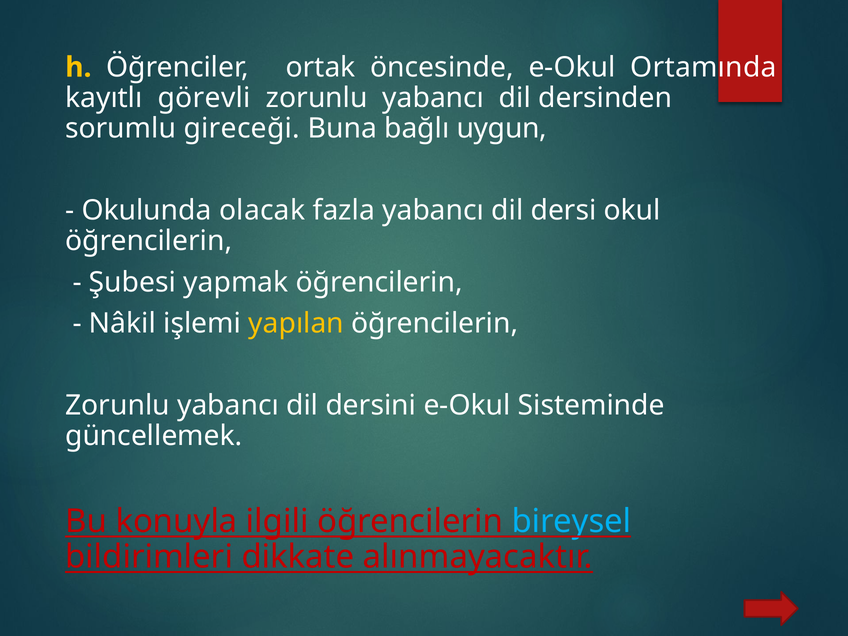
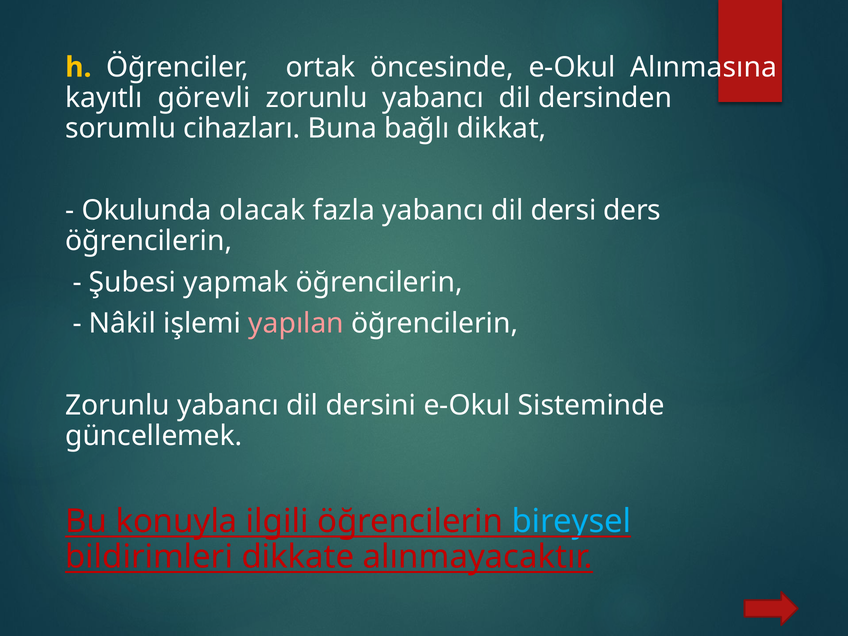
Ortamında: Ortamında -> Alınmasına (704, 67)
gireceği: gireceği -> cihazları (242, 128)
uygun: uygun -> dikkat (502, 128)
okul: okul -> ders (632, 211)
yapılan colour: yellow -> pink (296, 323)
